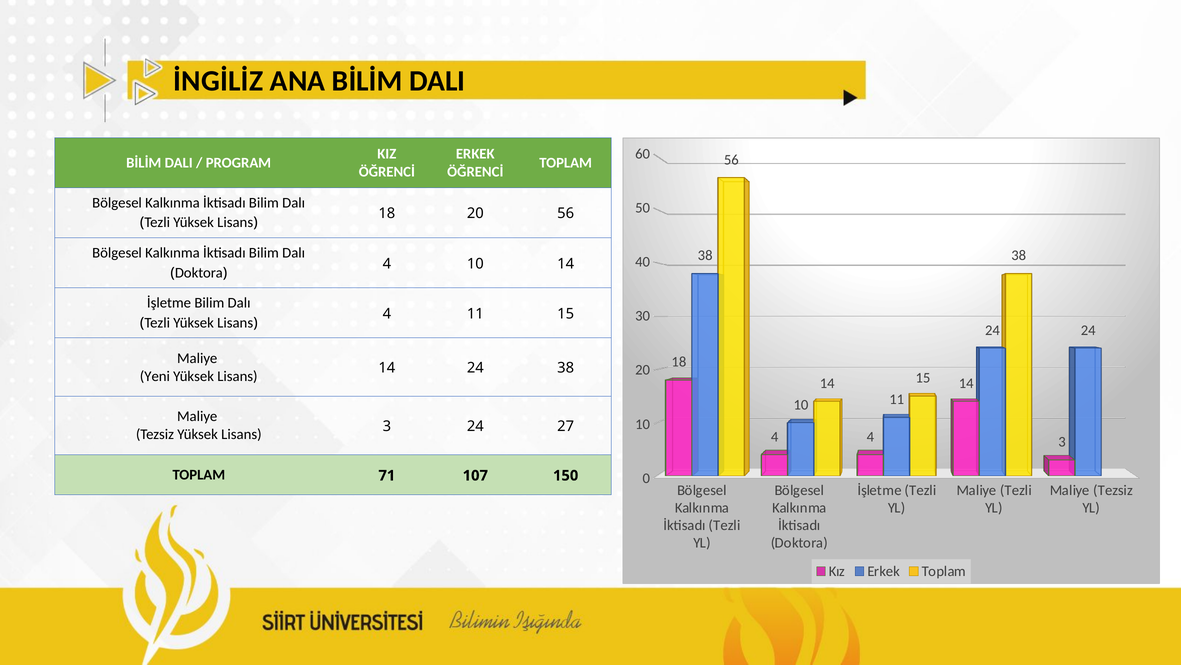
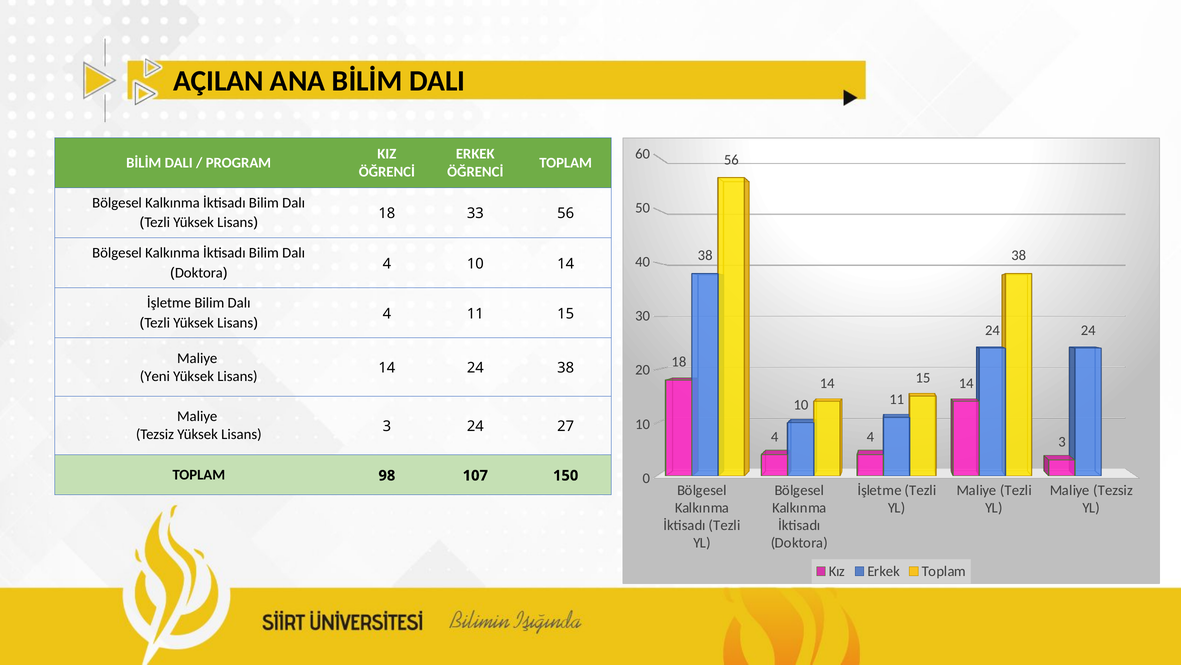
İNGİLİZ: İNGİLİZ -> AÇILAN (218, 81)
18 20: 20 -> 33 (475, 213)
71: 71 -> 98 (387, 475)
